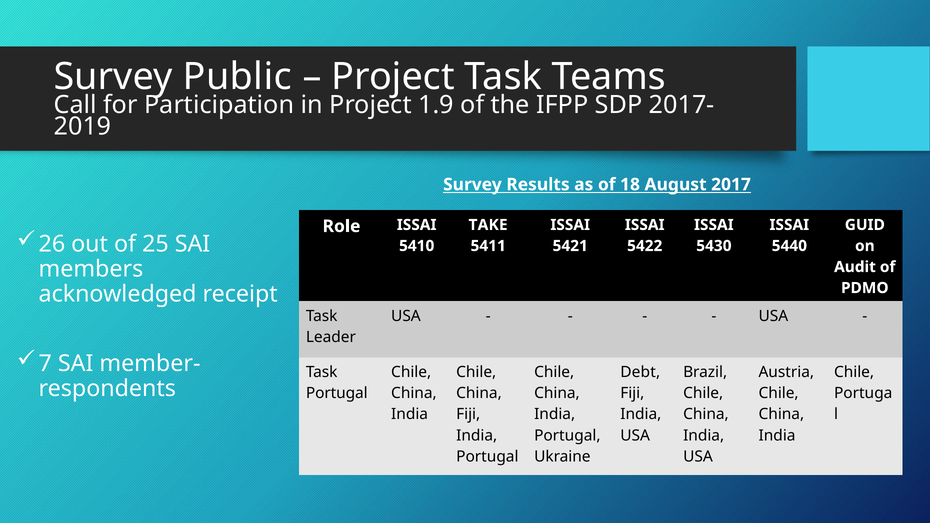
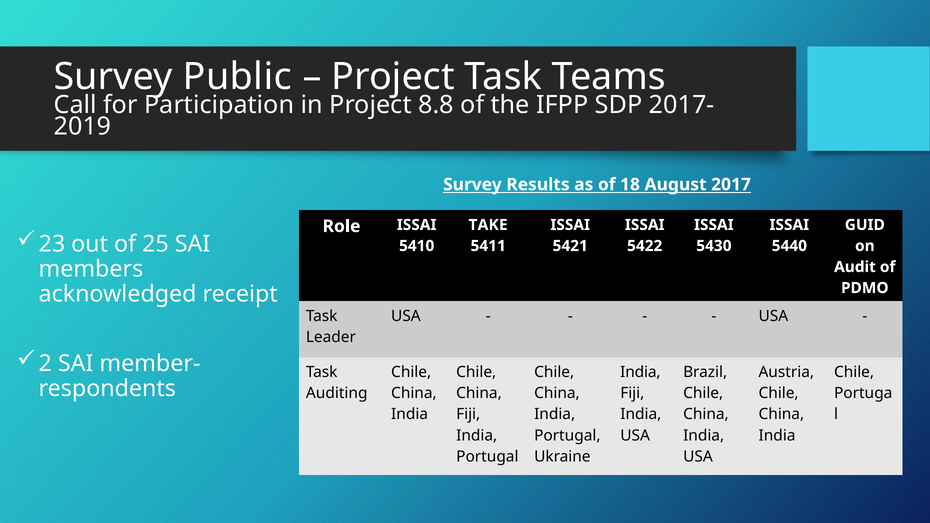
1.9: 1.9 -> 8.8 (436, 105)
26: 26 -> 23 (52, 244)
7: 7 -> 2 (45, 364)
Debt: Debt -> India (640, 372)
Portugal: Portugal -> Auditing (337, 393)
